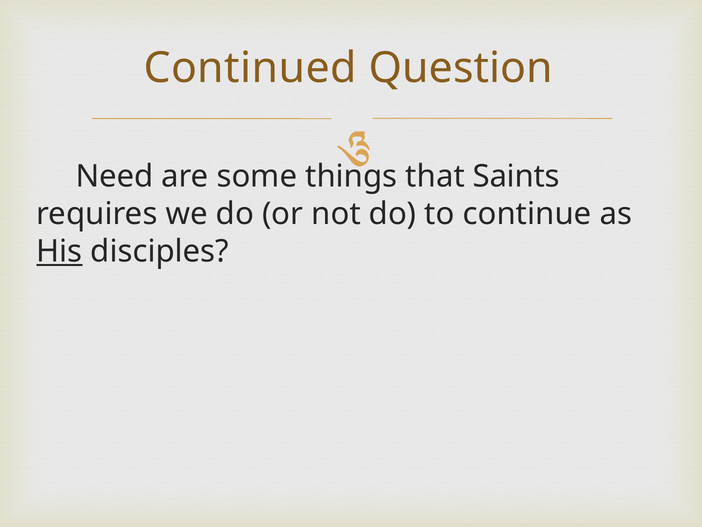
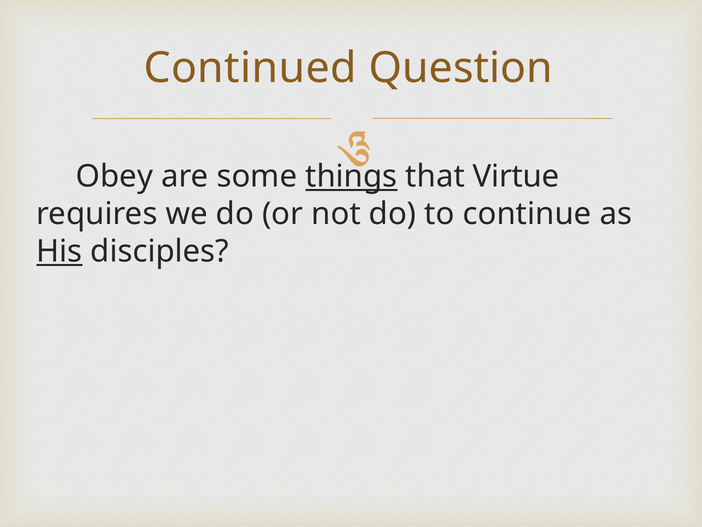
Need: Need -> Obey (114, 177)
things underline: none -> present (351, 177)
Saints: Saints -> Virtue (516, 177)
